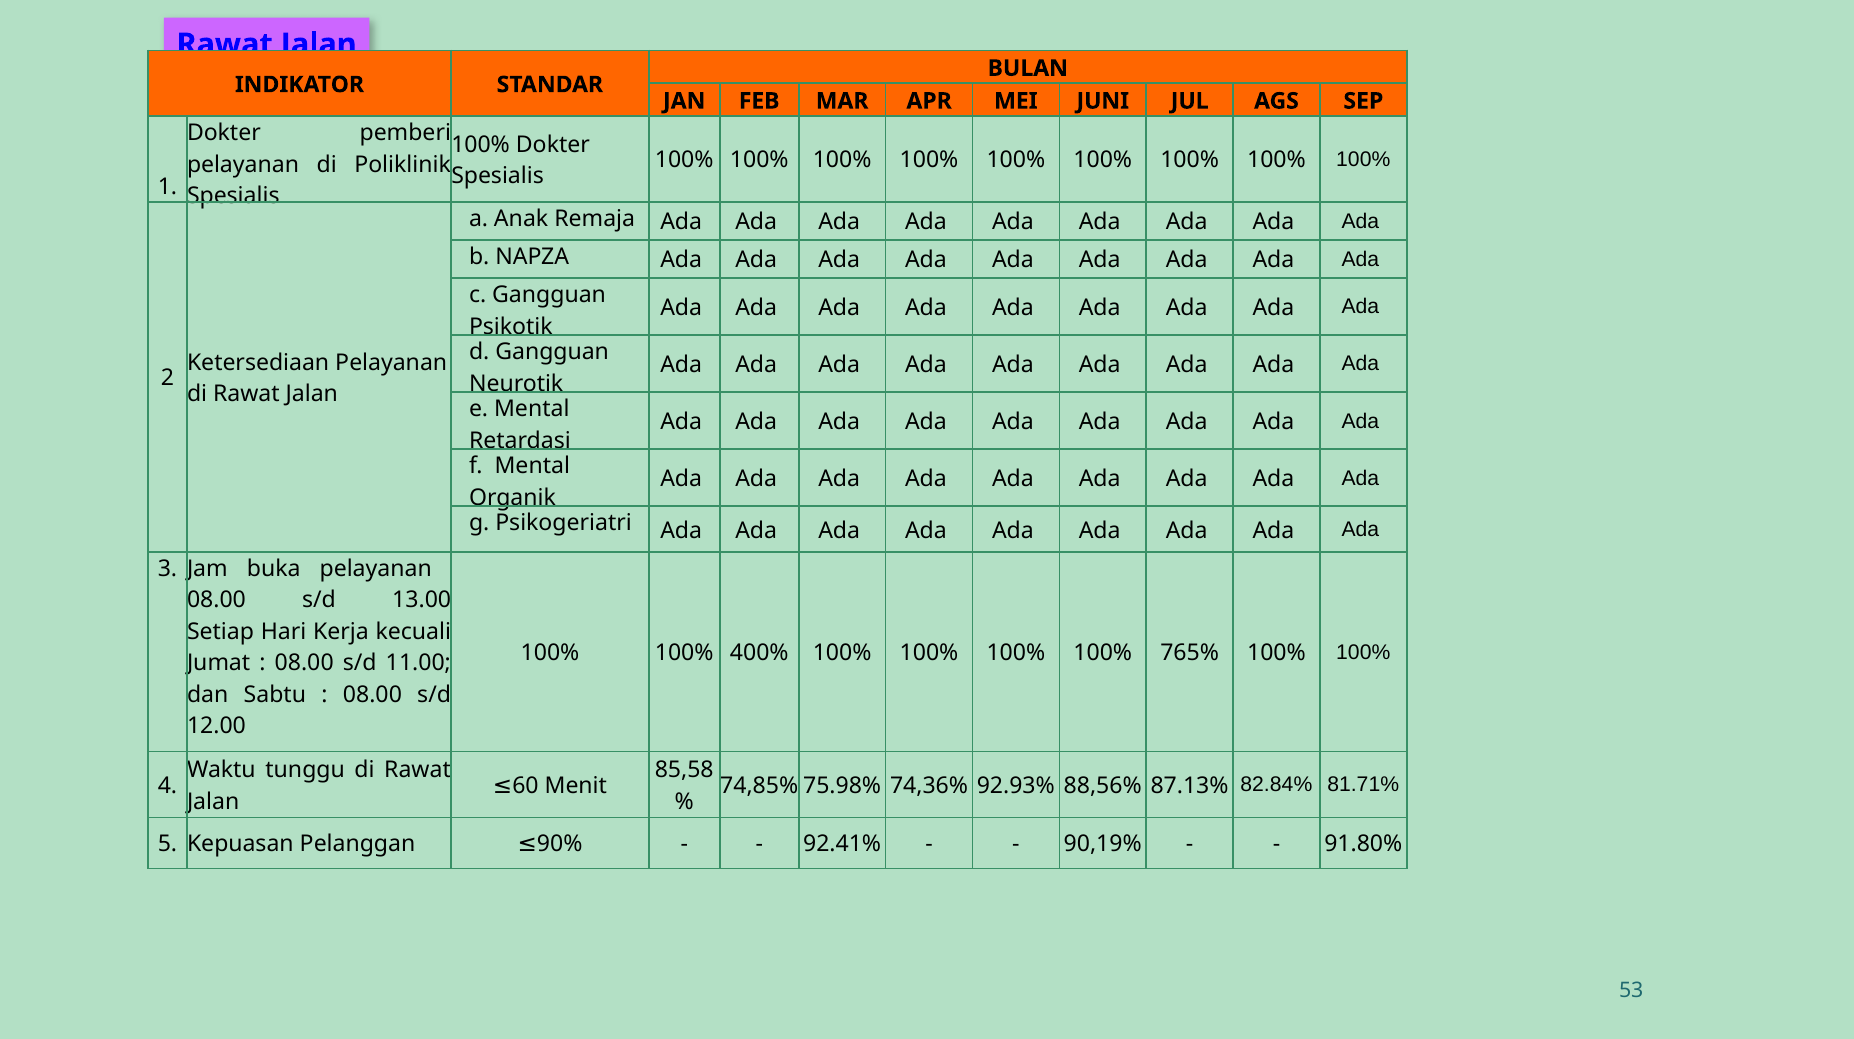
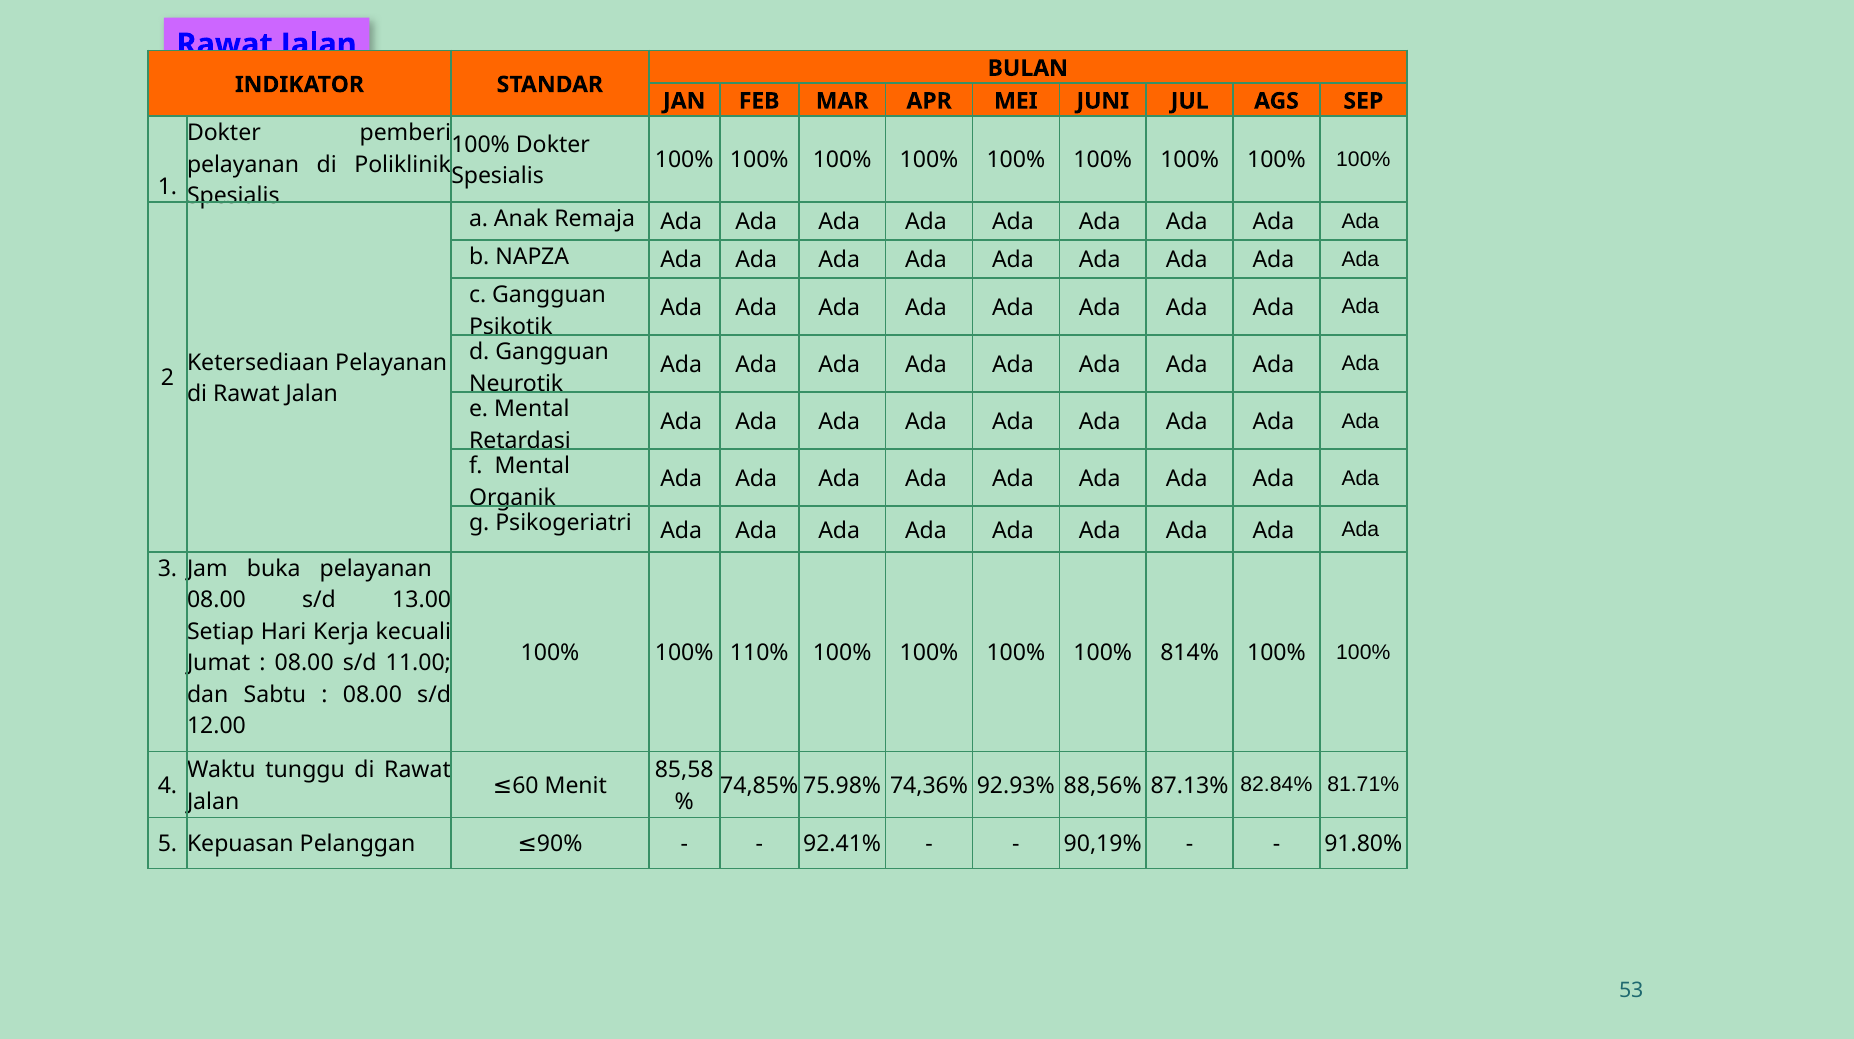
400%: 400% -> 110% (759, 653)
765%: 765% -> 814% (1190, 653)
